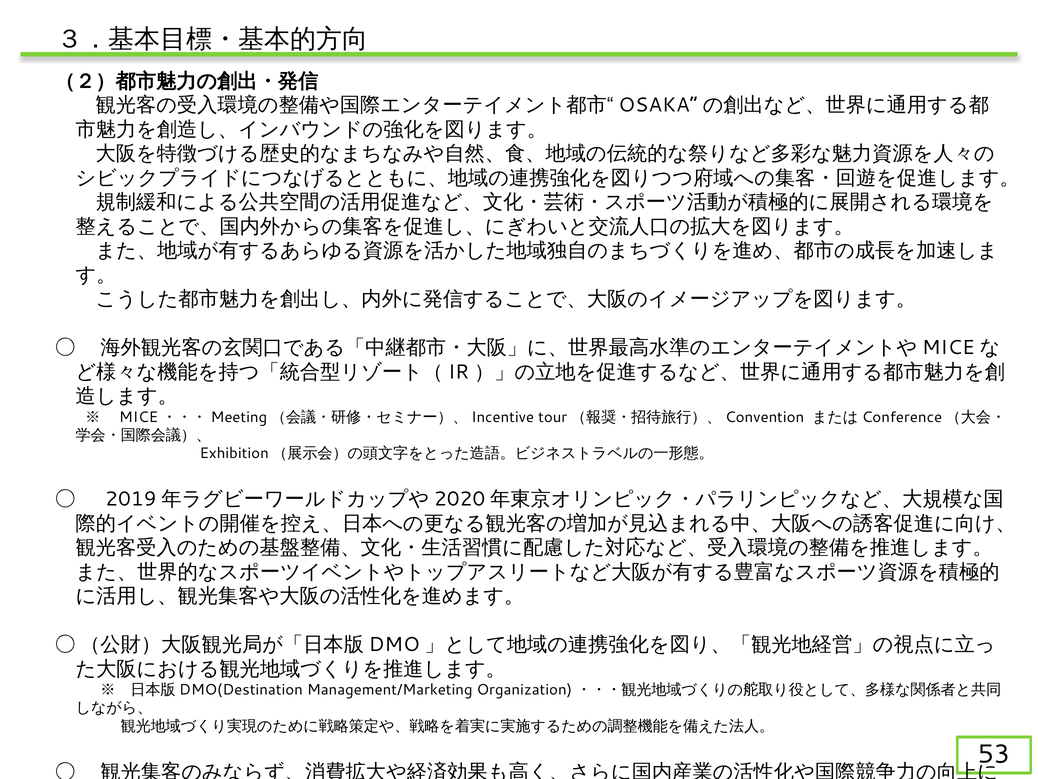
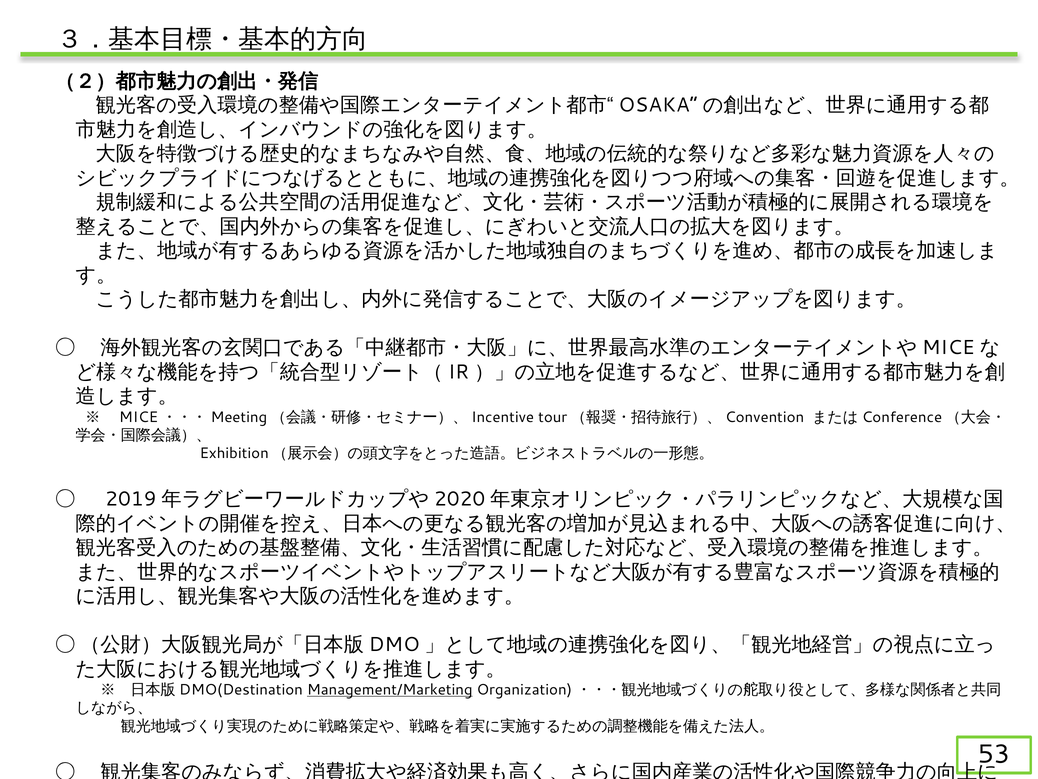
Management/Marketing underline: none -> present (390, 689)
